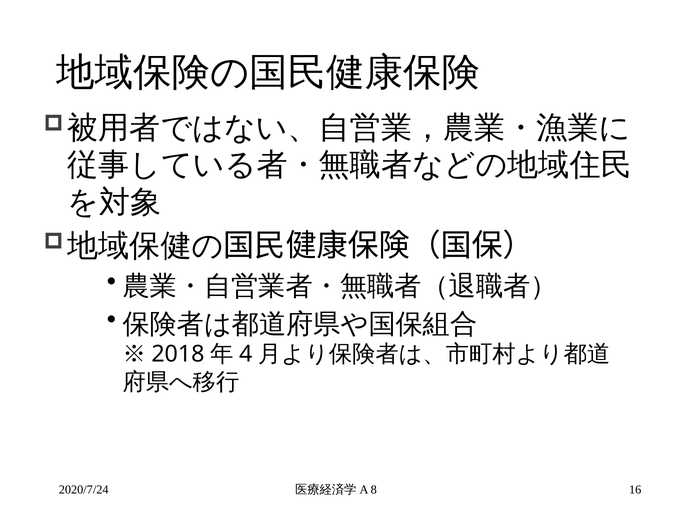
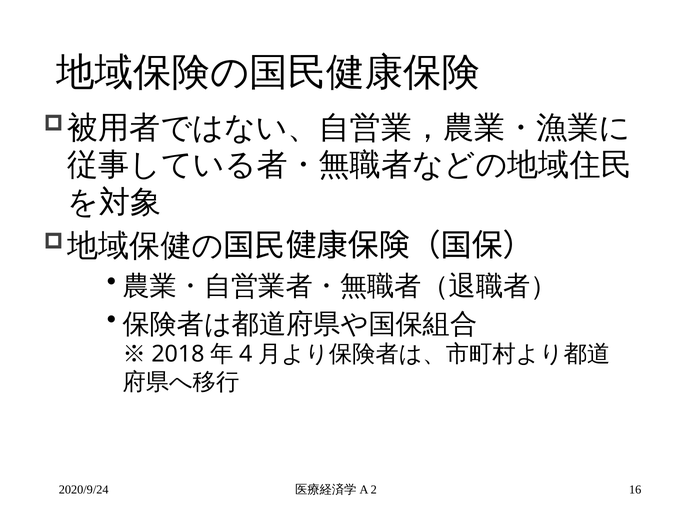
2020/7/24: 2020/7/24 -> 2020/9/24 (84, 490)
8: 8 -> 2 (374, 490)
